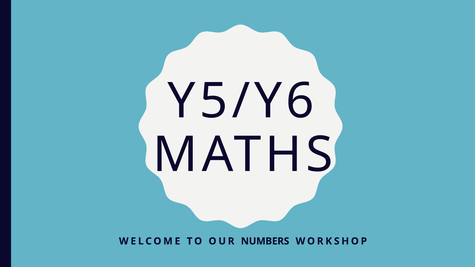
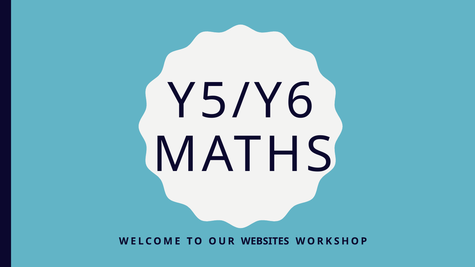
NUMBERS: NUMBERS -> WEBSITES (265, 241)
